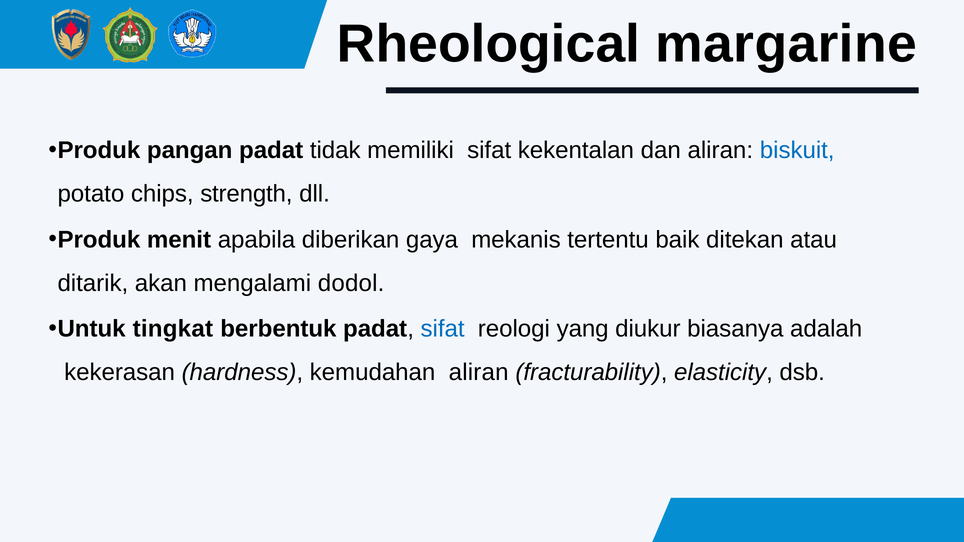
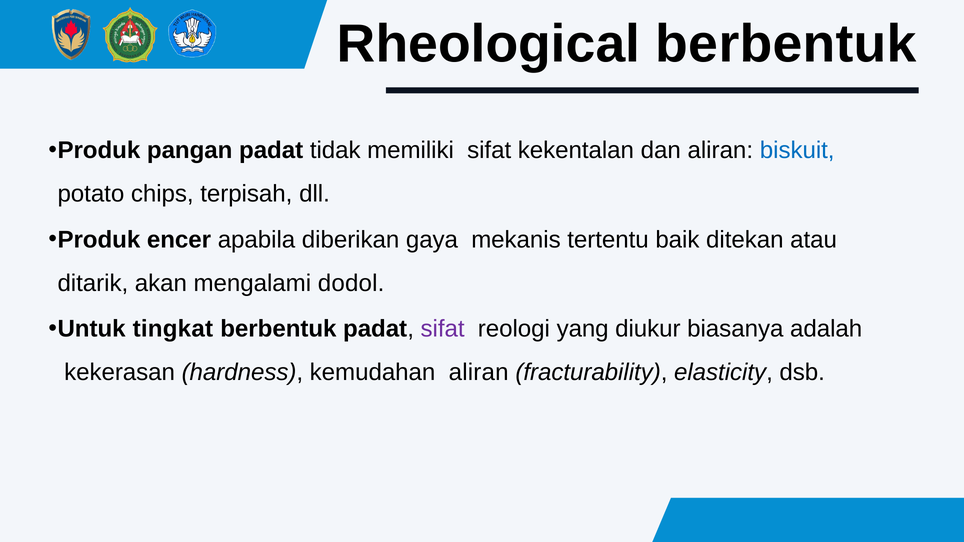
Rheological margarine: margarine -> berbentuk (786, 44)
strength: strength -> terpisah (246, 194)
menit: menit -> encer (179, 240)
sifat colour: blue -> purple (443, 329)
